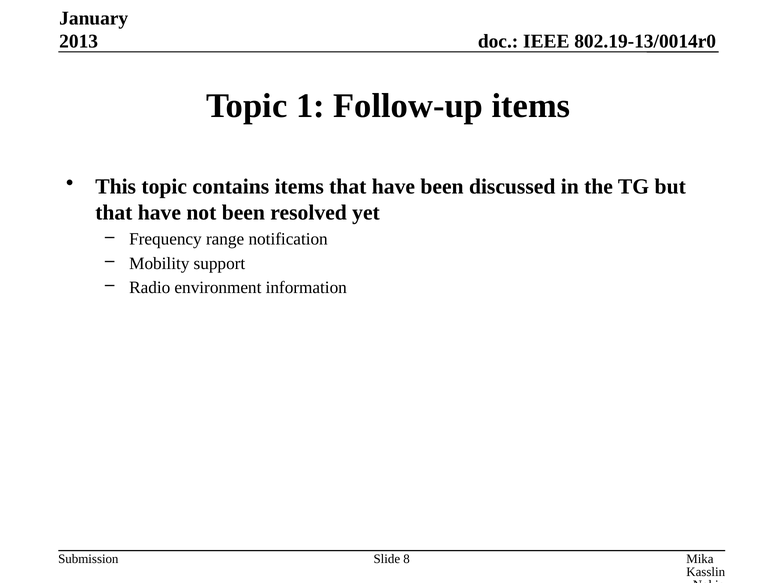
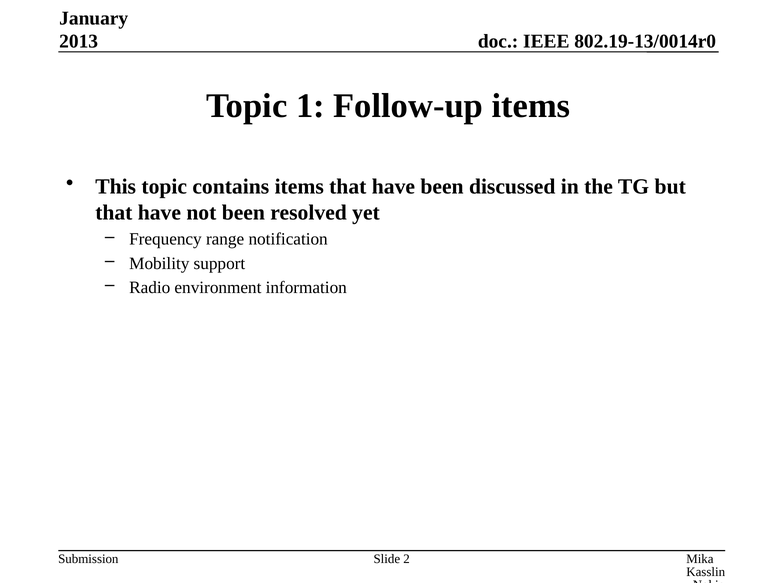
8: 8 -> 2 (407, 559)
